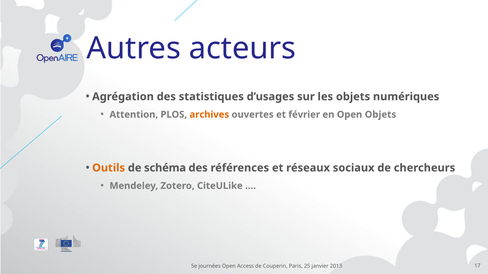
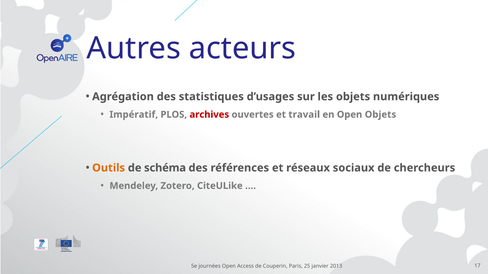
Attention: Attention -> Impératif (134, 115)
archives colour: orange -> red (209, 115)
février: février -> travail (304, 115)
